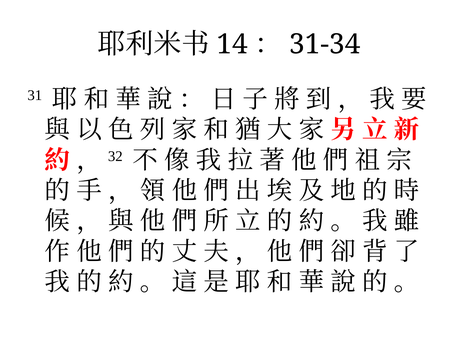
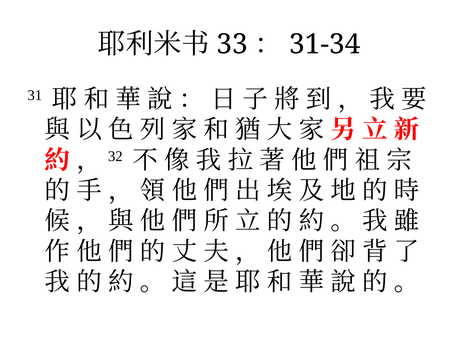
14: 14 -> 33 (232, 44)
